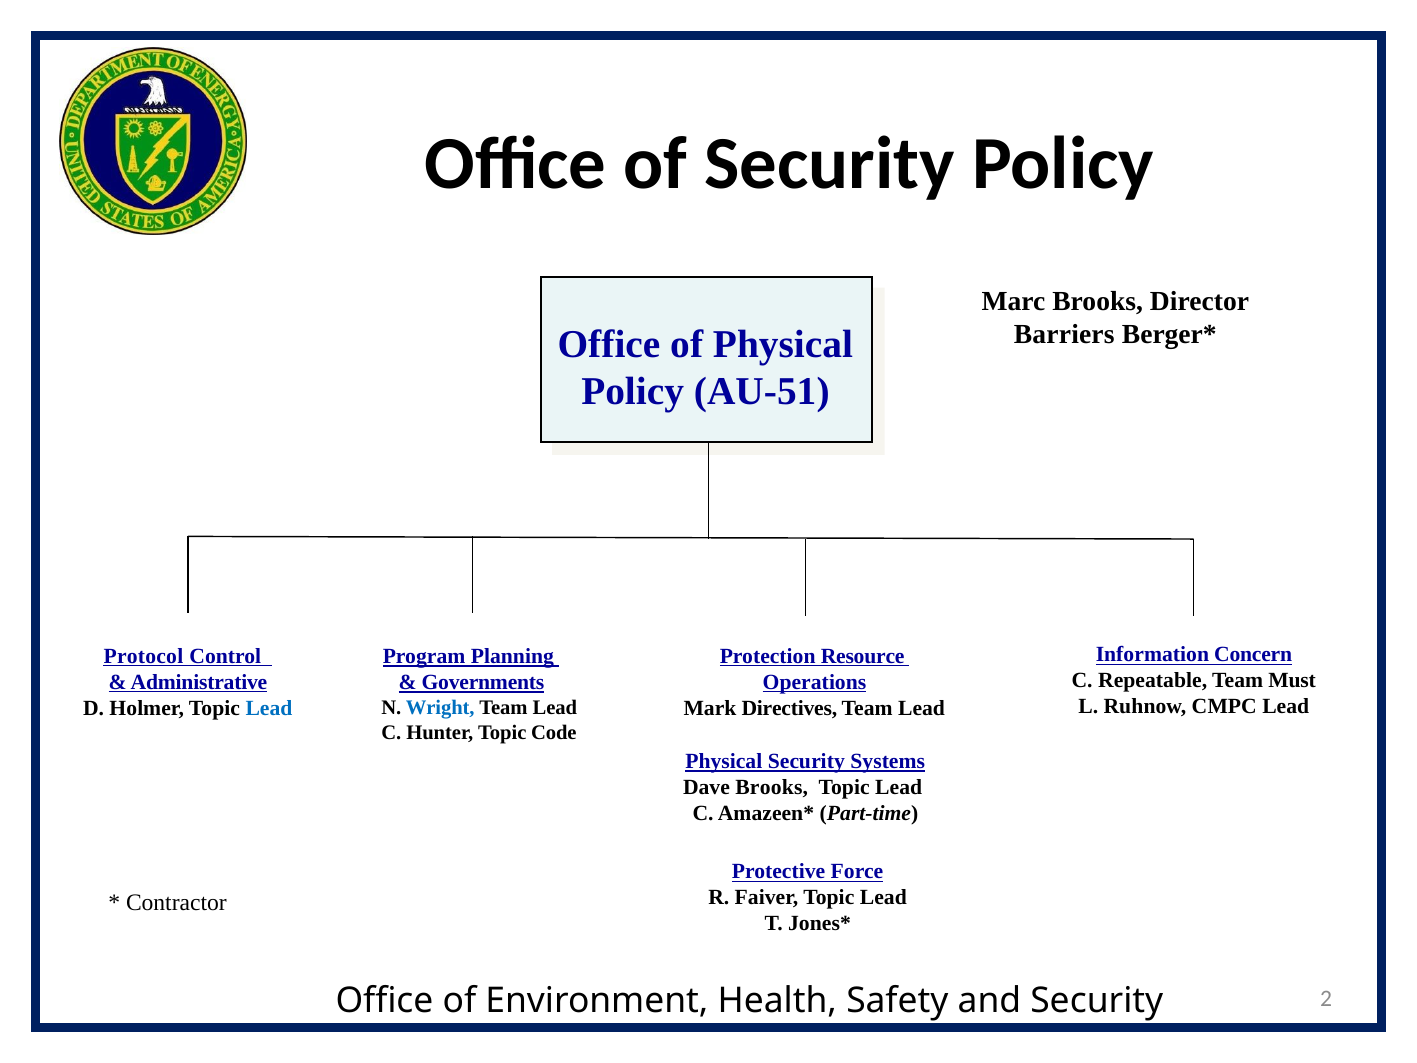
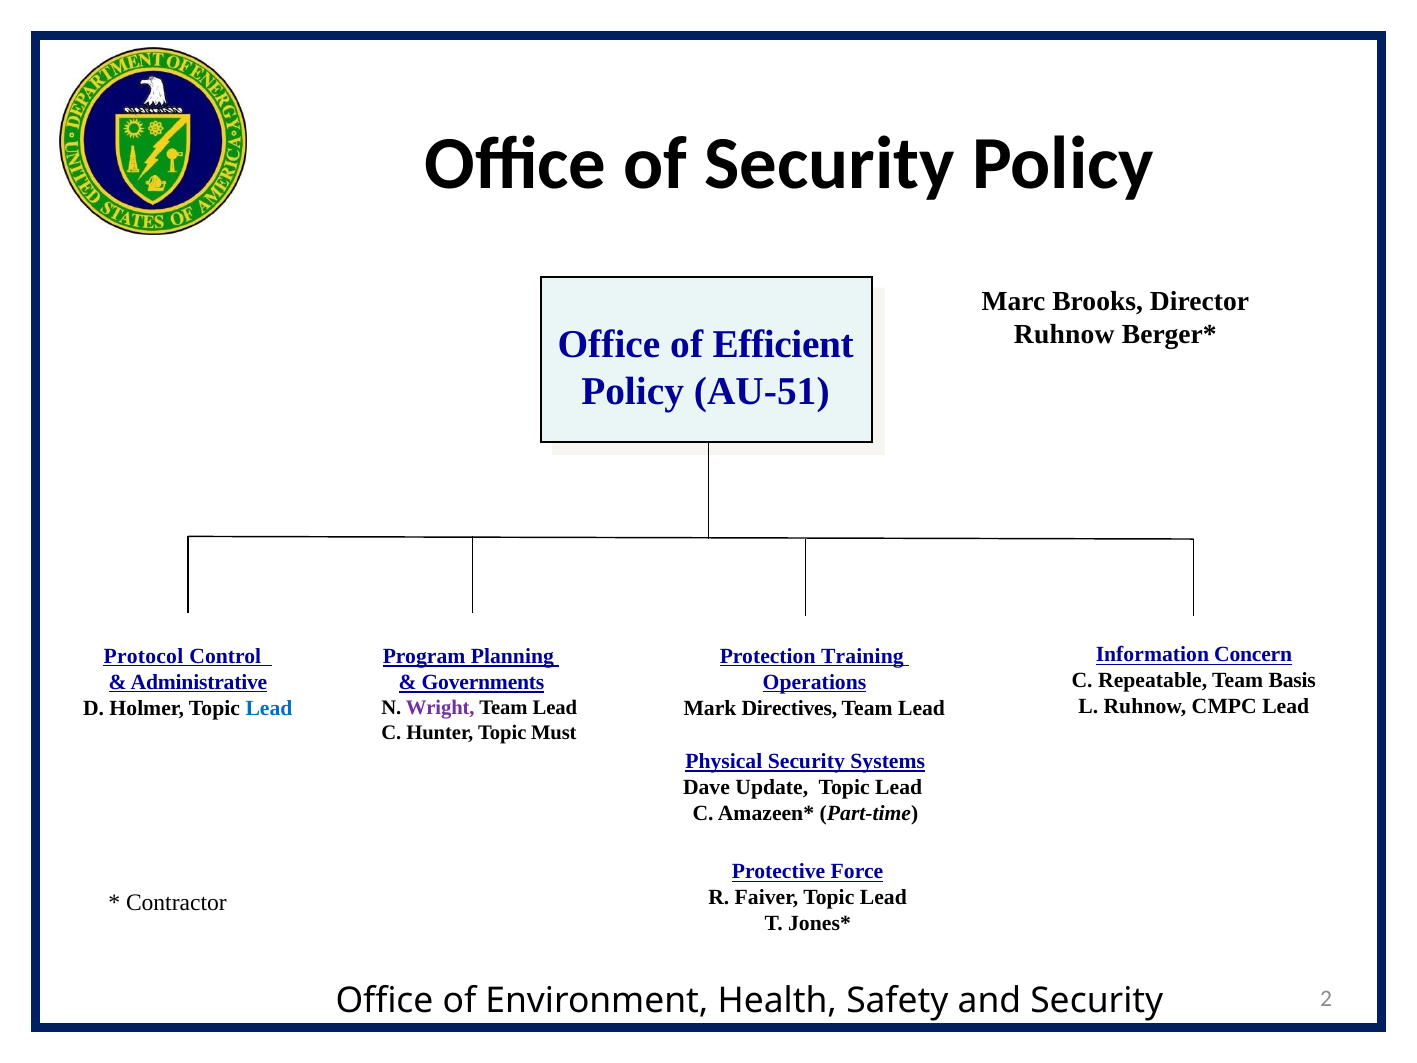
Barriers: Barriers -> Ruhnow (1064, 335)
of Physical: Physical -> Efficient (783, 344)
Resource: Resource -> Training (862, 656)
Must: Must -> Basis (1292, 680)
Wright colour: blue -> purple (440, 707)
Code: Code -> Must (554, 732)
Dave Brooks: Brooks -> Update (772, 787)
